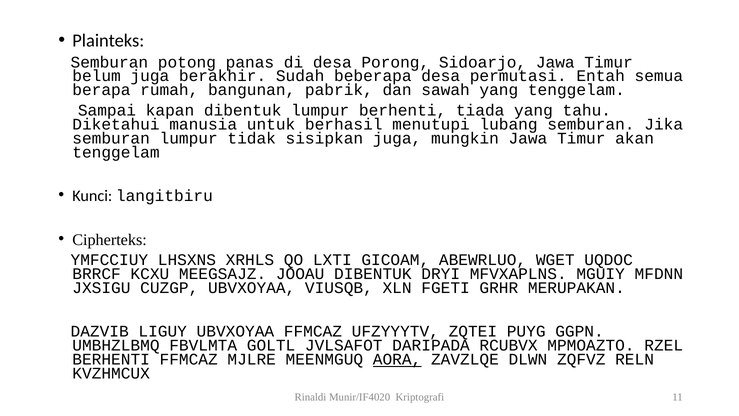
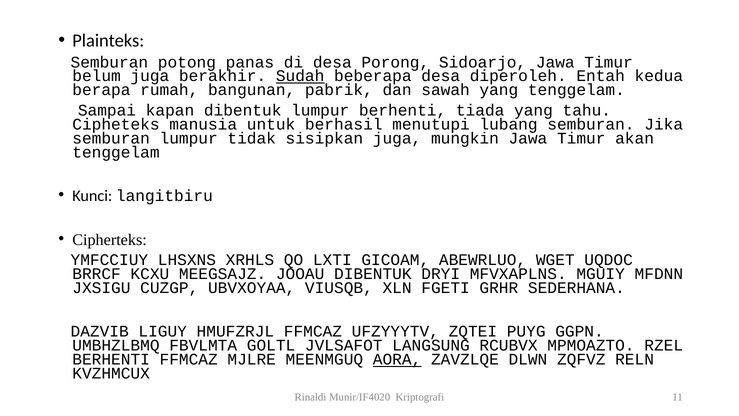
Sudah underline: none -> present (300, 76)
permutasi: permutasi -> diperoleh (518, 76)
semua: semua -> kedua (659, 76)
Diketahui: Diketahui -> Cipheteks (116, 124)
MERUPAKAN: MERUPAKAN -> SEDERHANA (576, 288)
LIGUY UBVXOYAA: UBVXOYAA -> HMUFZRJL (235, 331)
DARIPADA: DARIPADA -> LANGSUNG (431, 345)
